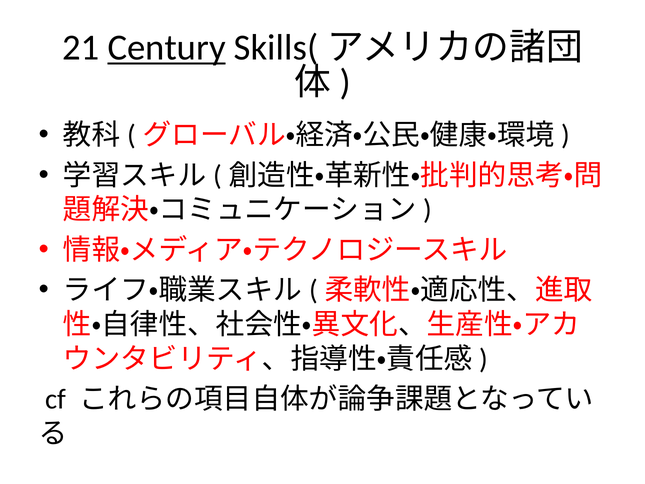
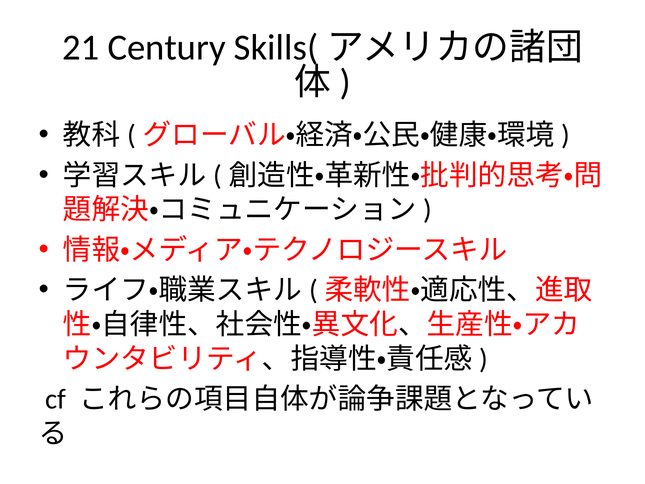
Century underline: present -> none (167, 48)
